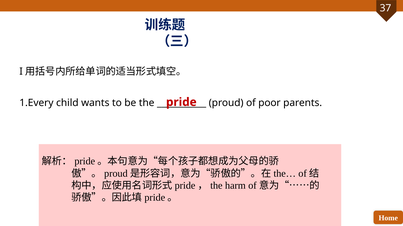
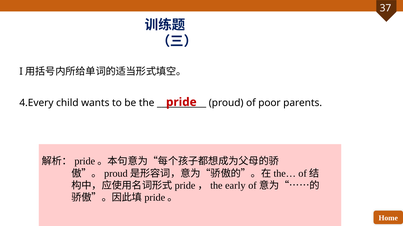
1.Every: 1.Every -> 4.Every (36, 103)
harm: harm -> early (235, 186)
